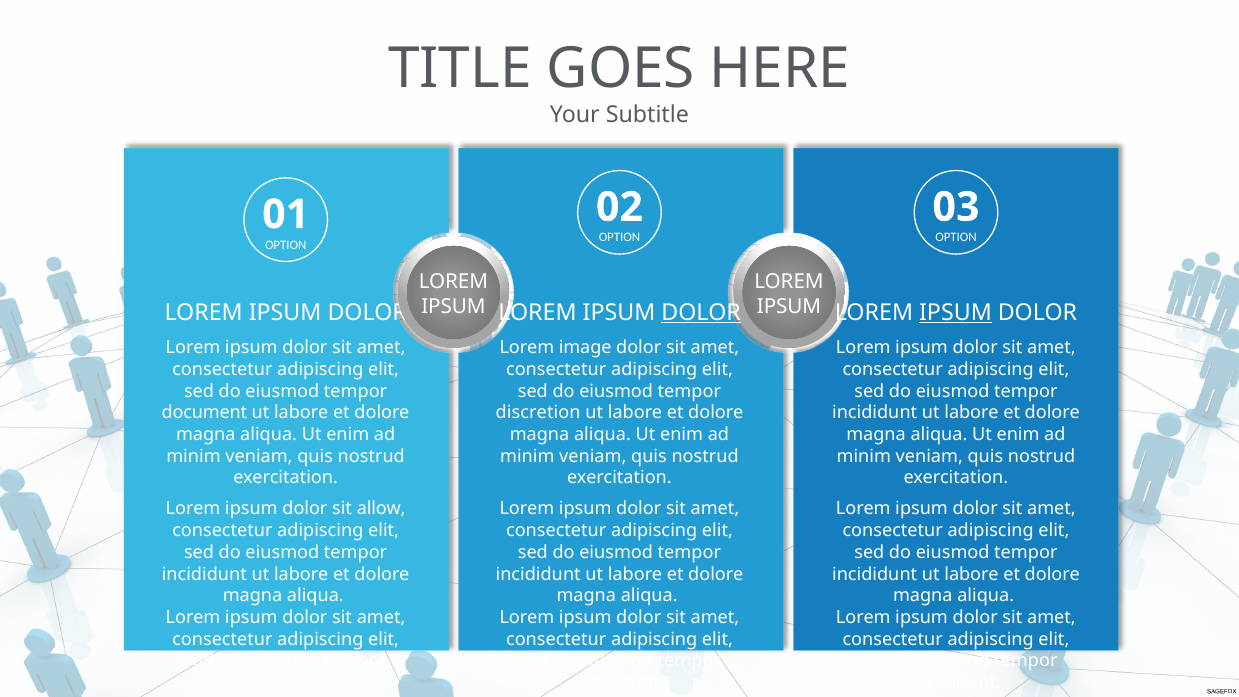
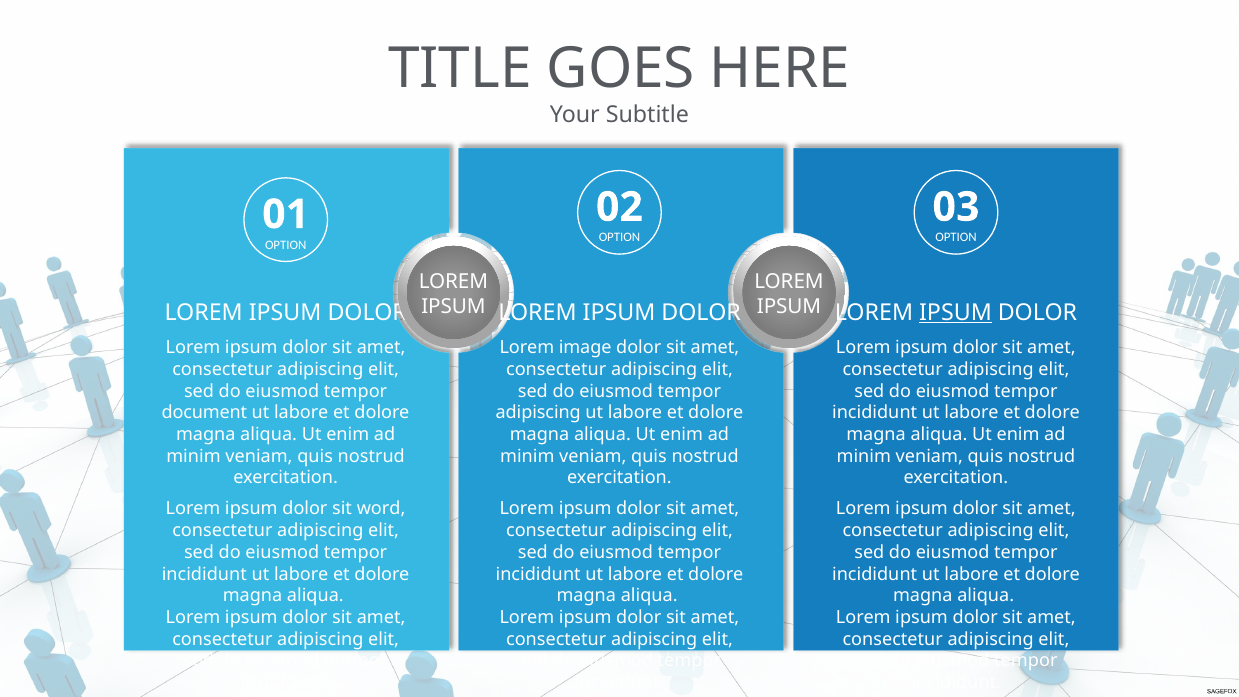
DOLOR underline: present -> none (701, 313)
discretion: discretion -> adipiscing (538, 413)
allow: allow -> word (381, 509)
